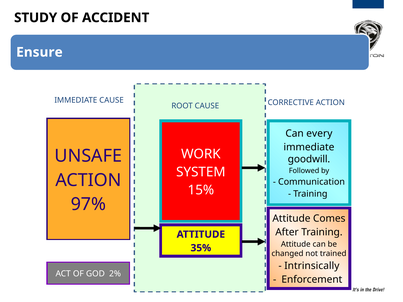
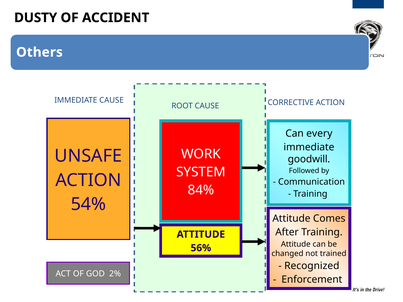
STUDY: STUDY -> DUSTY (36, 18)
Ensure: Ensure -> Others (39, 52)
15%: 15% -> 84% (201, 190)
97%: 97% -> 54% (88, 204)
35%: 35% -> 56% (201, 248)
Intrinsically: Intrinsically -> Recognized (312, 266)
